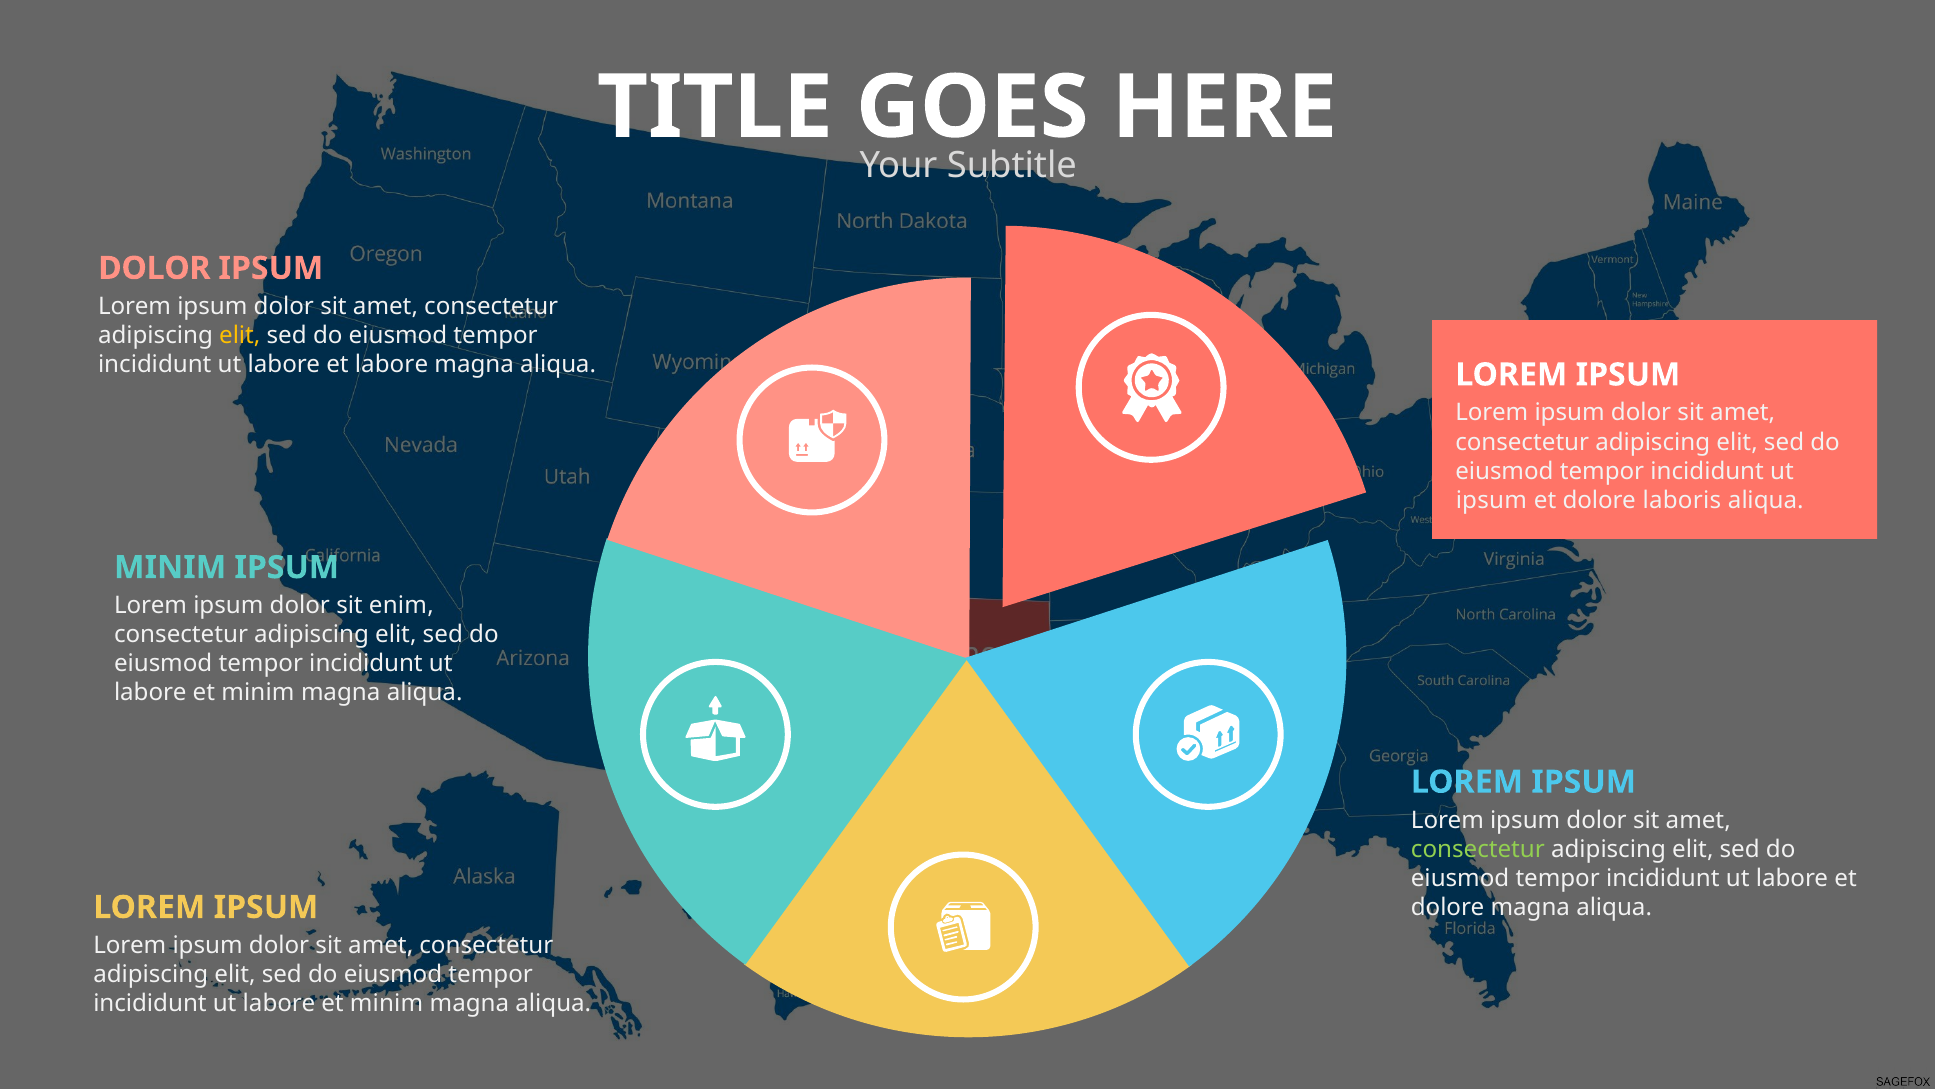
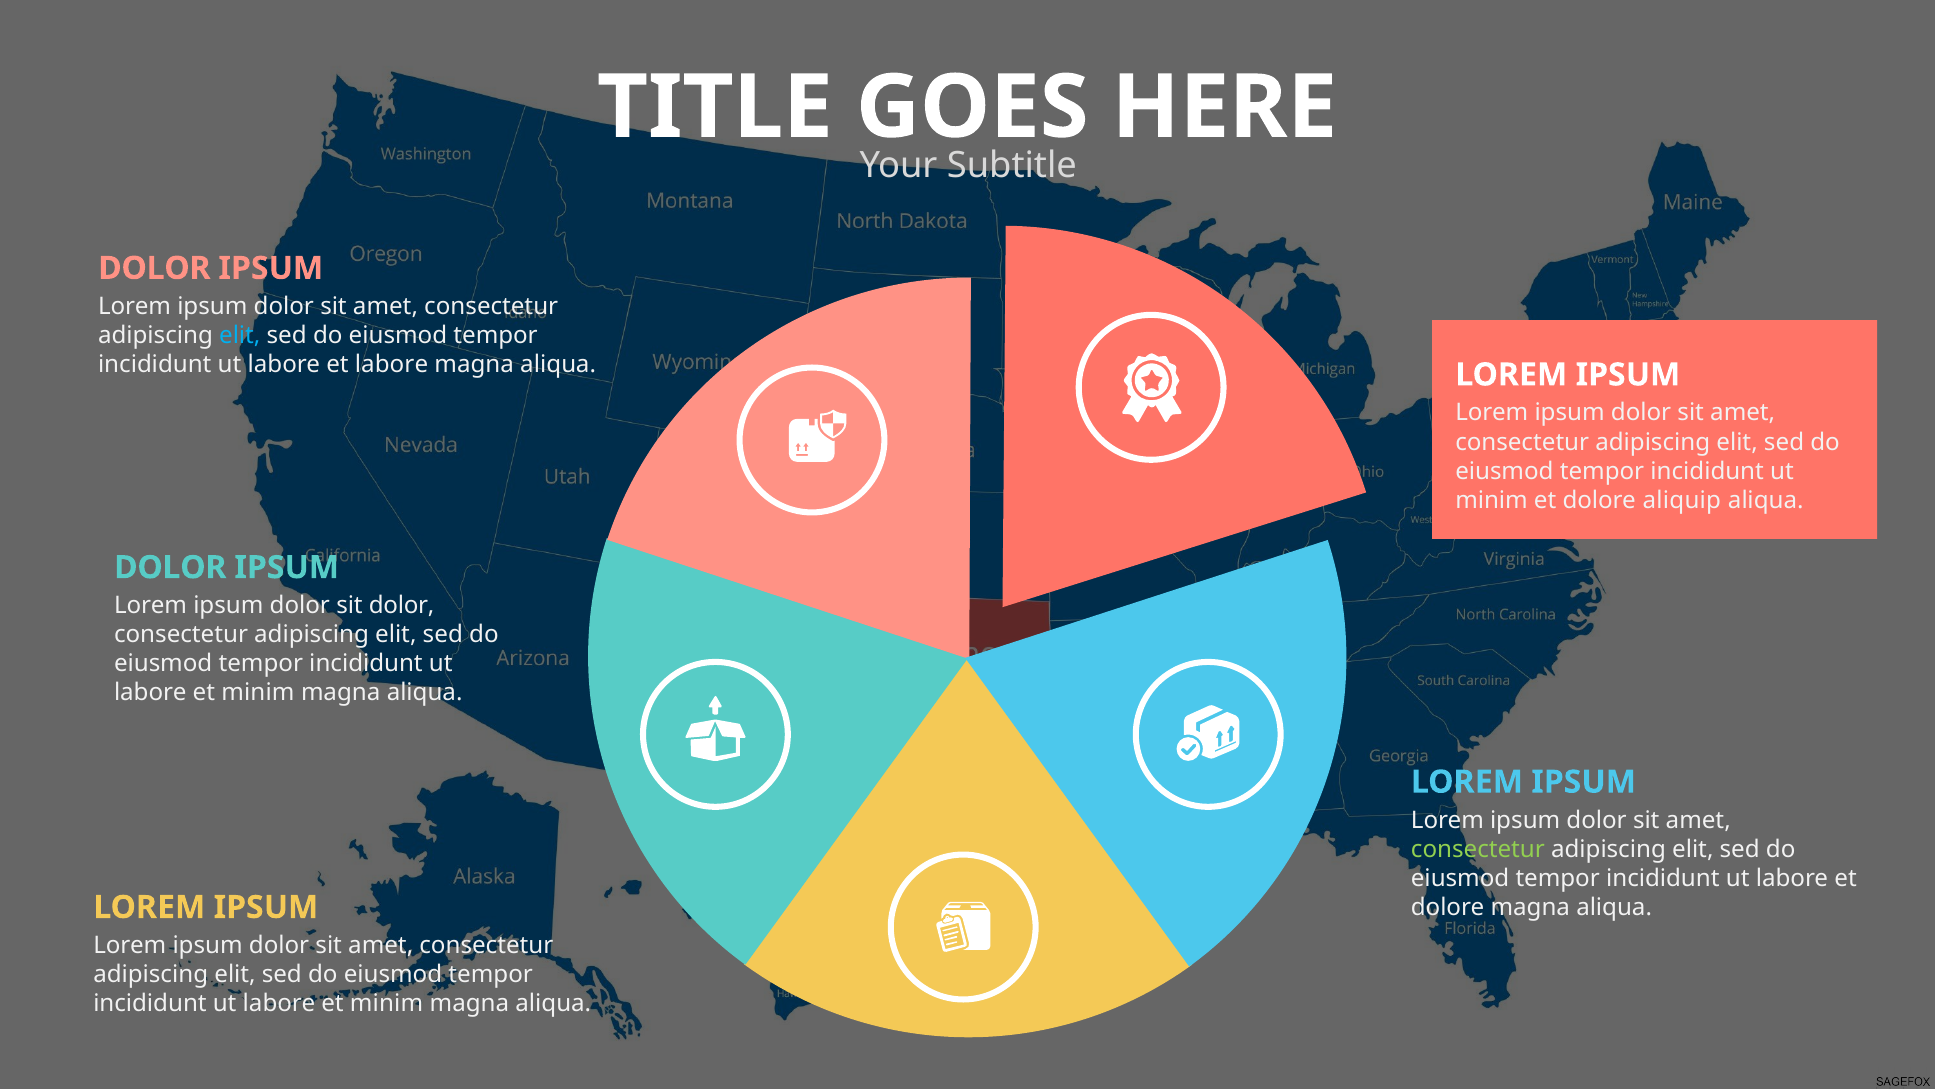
elit colour: yellow -> light blue (240, 335)
ipsum: ipsum -> minim (1491, 500)
laboris: laboris -> aliquip (1682, 500)
MINIM: MINIM -> DOLOR (170, 567)
sit enim: enim -> dolor (402, 605)
